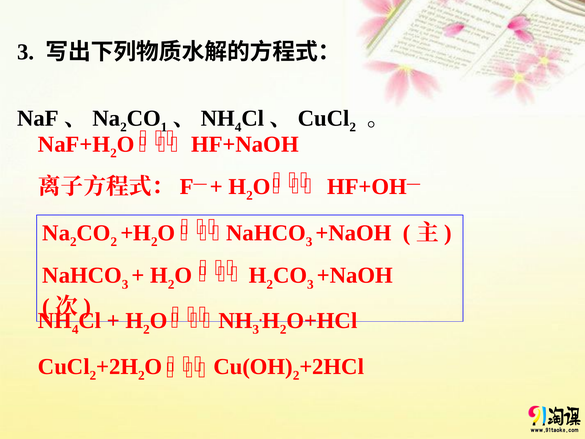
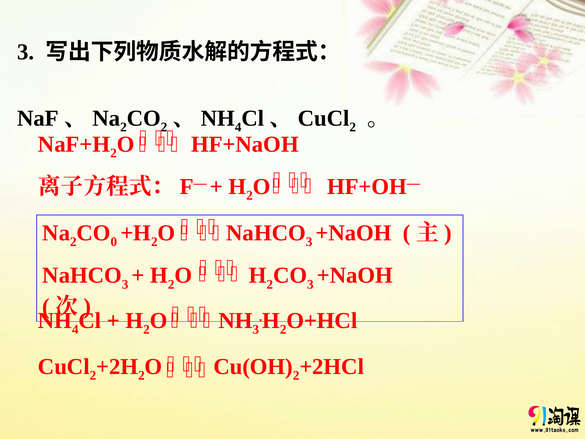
1: 1 -> 2 (164, 127)
2: 2 -> 0 (114, 242)
